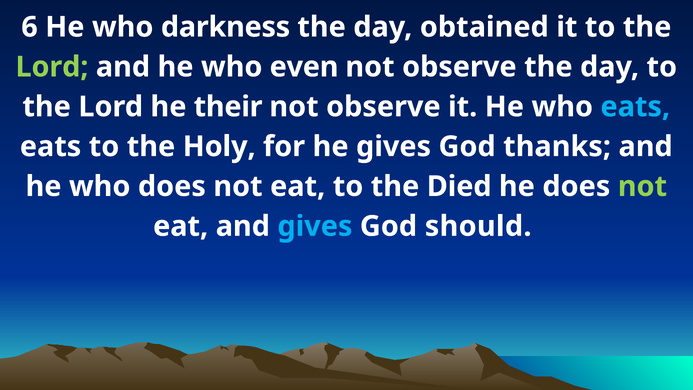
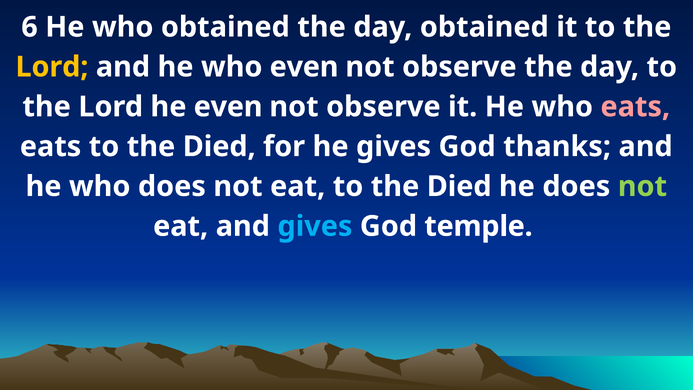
who darkness: darkness -> obtained (225, 27)
Lord colour: light green -> yellow (52, 67)
he their: their -> even (228, 107)
eats colour: light blue -> pink (635, 107)
eats to the Holy: Holy -> Died (219, 147)
should: should -> temple (478, 226)
